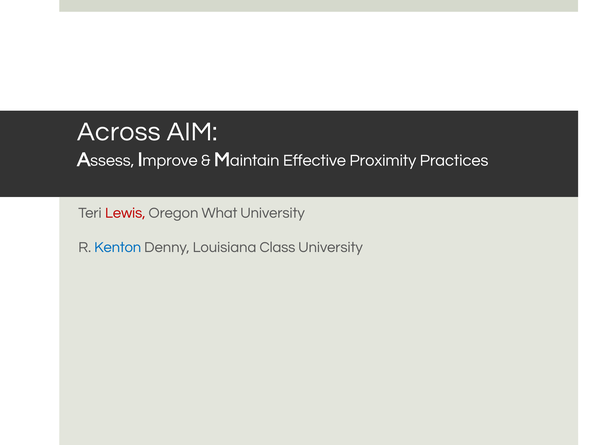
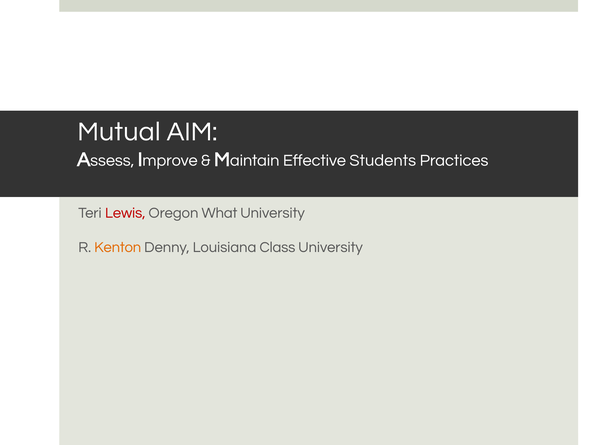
Across: Across -> Mutual (119, 132)
Proximity: Proximity -> Students (383, 160)
Kenton colour: blue -> orange (118, 247)
